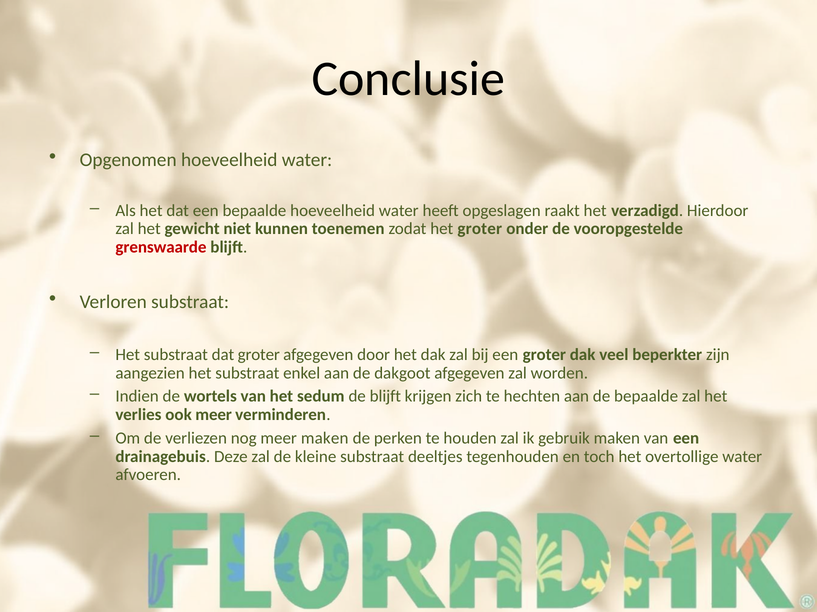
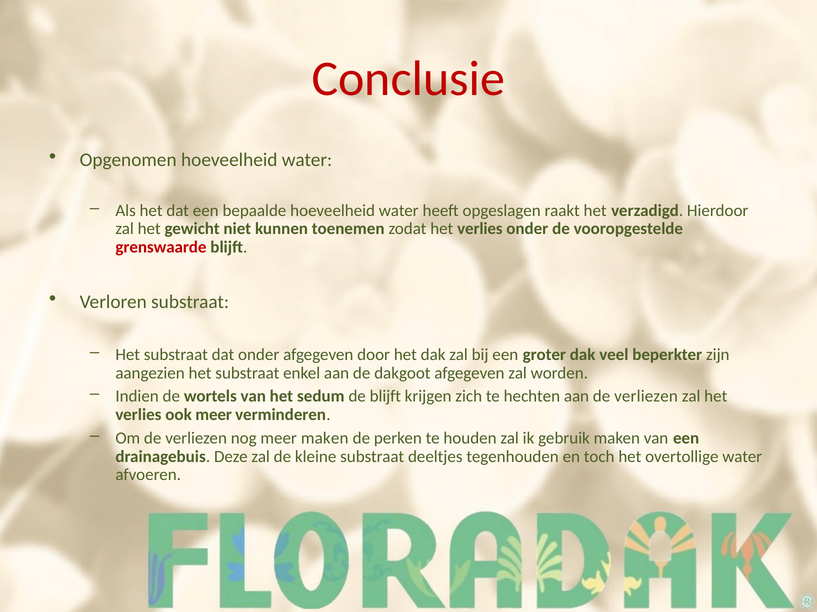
Conclusie colour: black -> red (408, 79)
zodat het groter: groter -> verlies (480, 229)
dat groter: groter -> onder (259, 355)
aan de bepaalde: bepaalde -> verliezen (646, 397)
